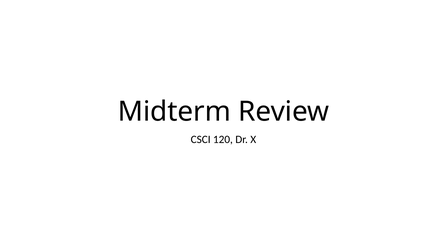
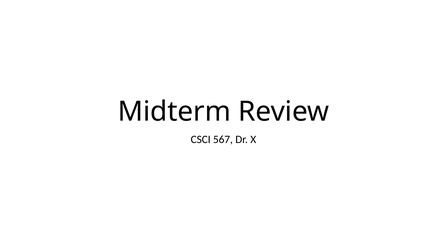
120: 120 -> 567 (223, 140)
